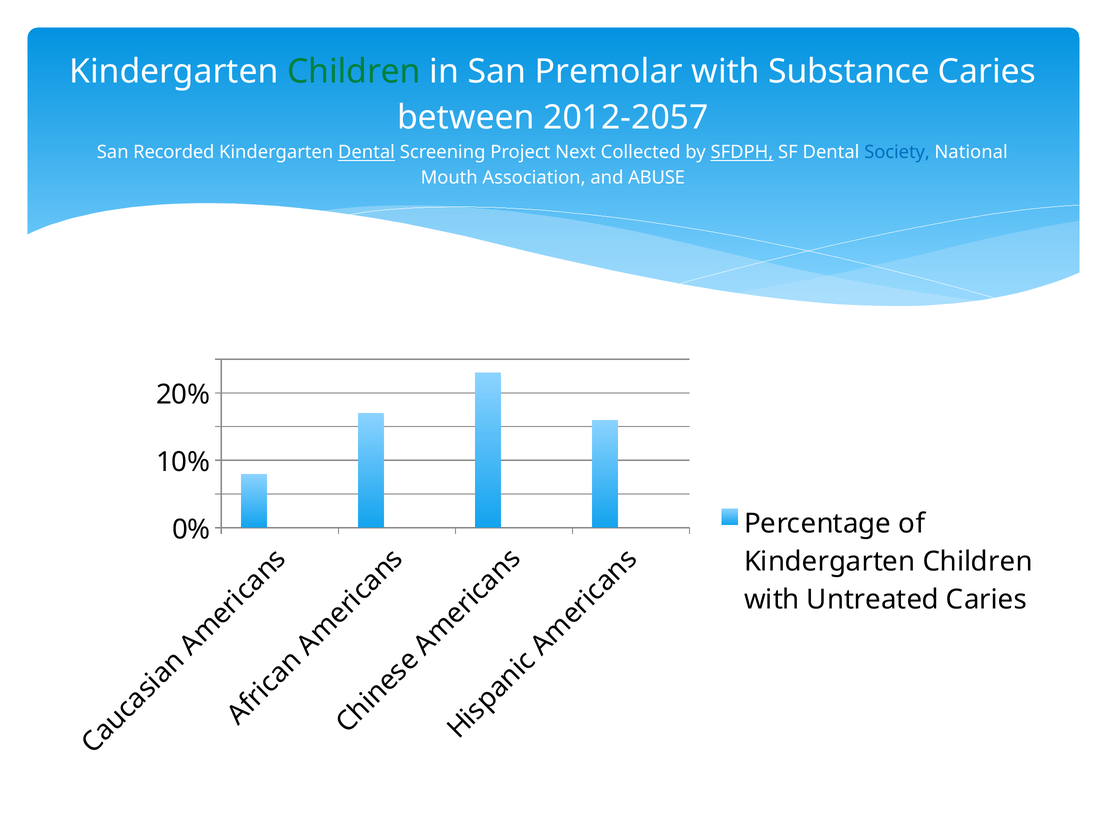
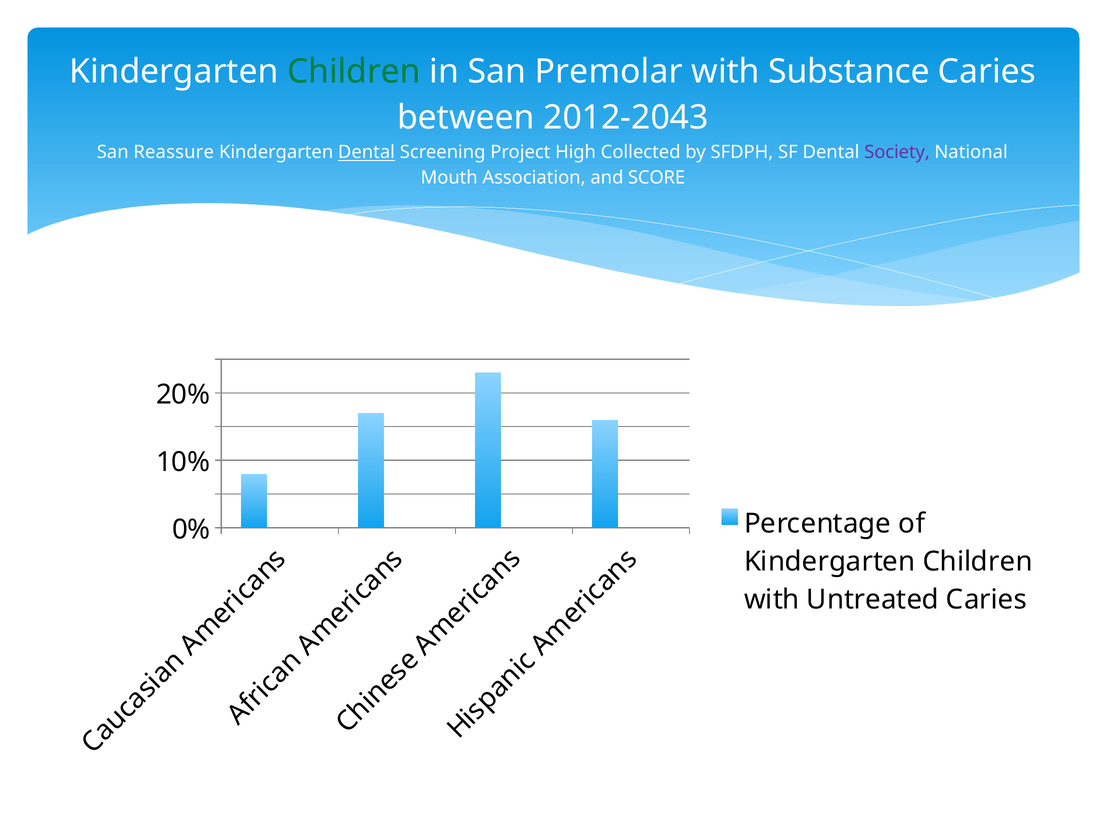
2012-2057: 2012-2057 -> 2012-2043 (626, 118)
Recorded: Recorded -> Reassure (174, 152)
Next: Next -> High (576, 152)
SFDPH underline: present -> none (742, 152)
Society colour: blue -> purple (897, 152)
ABUSE: ABUSE -> SCORE (657, 177)
